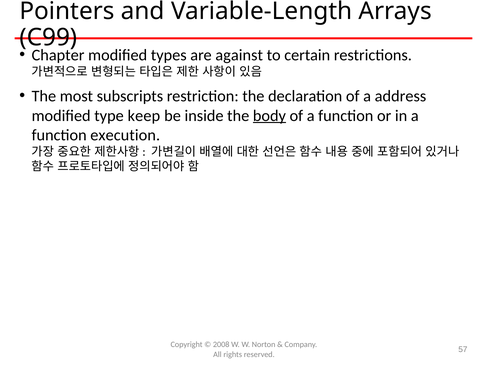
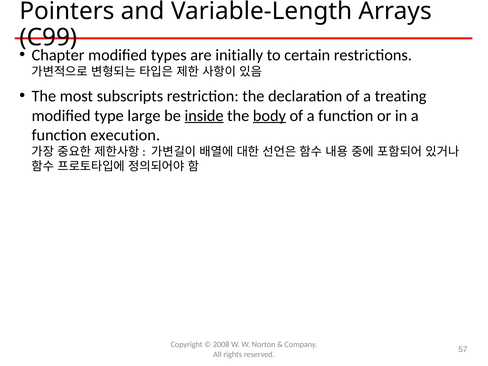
against: against -> initially (239, 55)
address: address -> treating (401, 96)
keep: keep -> large (144, 116)
inside underline: none -> present (204, 116)
